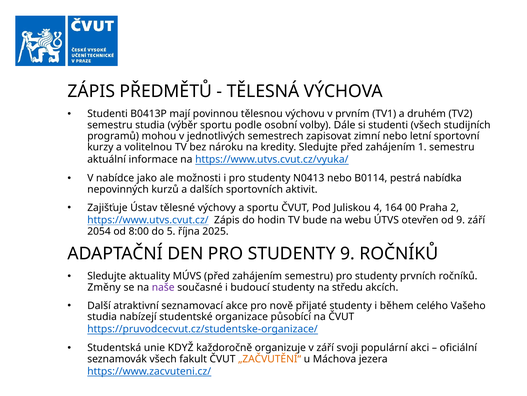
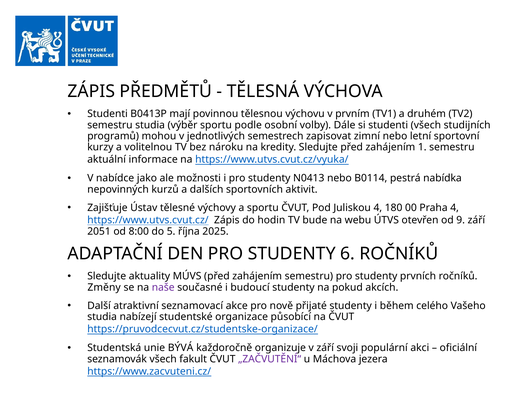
164: 164 -> 180 (394, 207)
Praha 2: 2 -> 4 (455, 207)
2054: 2054 -> 2051 (99, 231)
STUDENTY 9: 9 -> 6 (348, 253)
středu: středu -> pokud (347, 287)
KDYŽ: KDYŽ -> BÝVÁ (181, 347)
„ZAČVUTĚNÍ“ colour: orange -> purple (270, 358)
